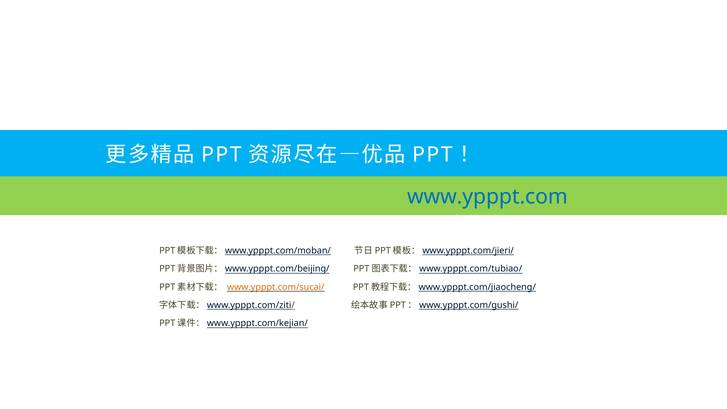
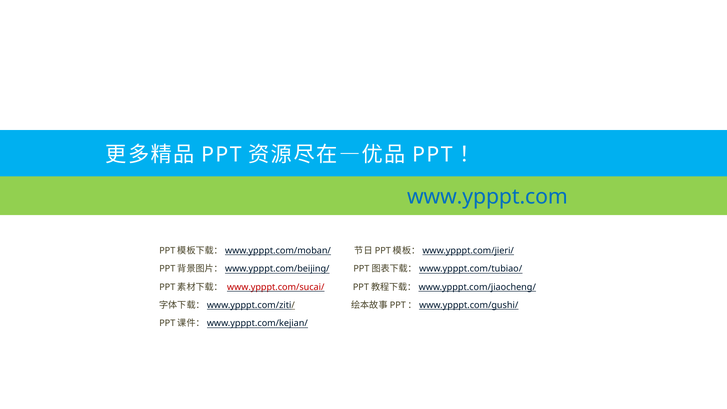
www.ypppt.com/sucai/ colour: orange -> red (276, 287)
